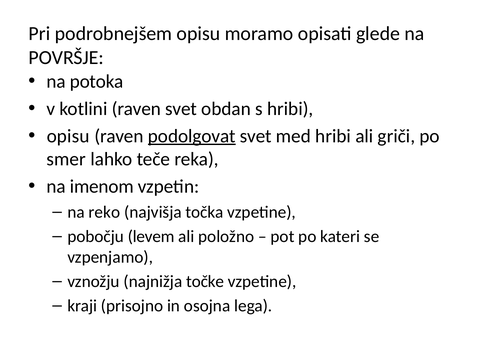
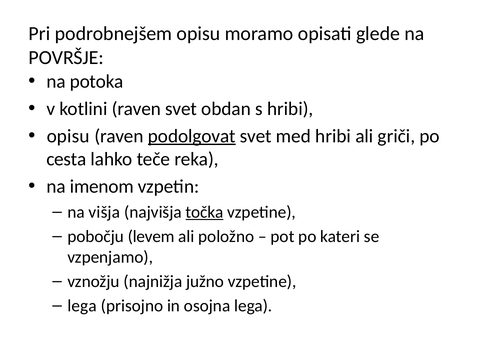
smer: smer -> cesta (66, 159)
reko: reko -> višja (104, 212)
točka underline: none -> present (205, 212)
točke: točke -> južno (205, 281)
kraji: kraji -> lega (82, 306)
